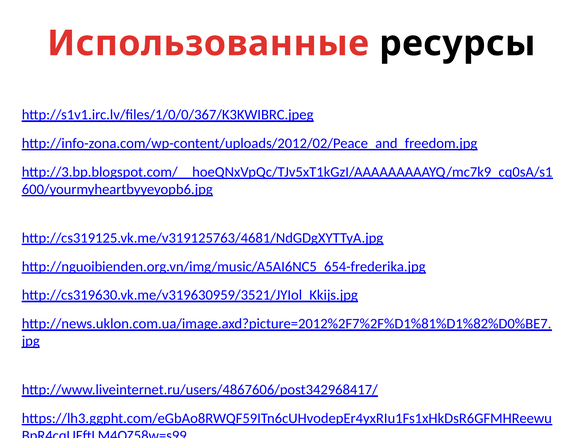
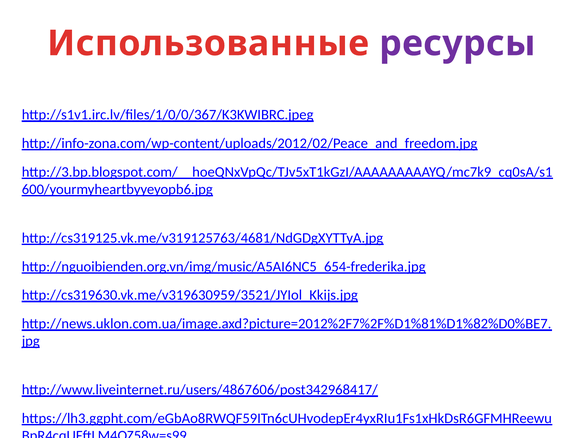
ресурсы colour: black -> purple (457, 43)
